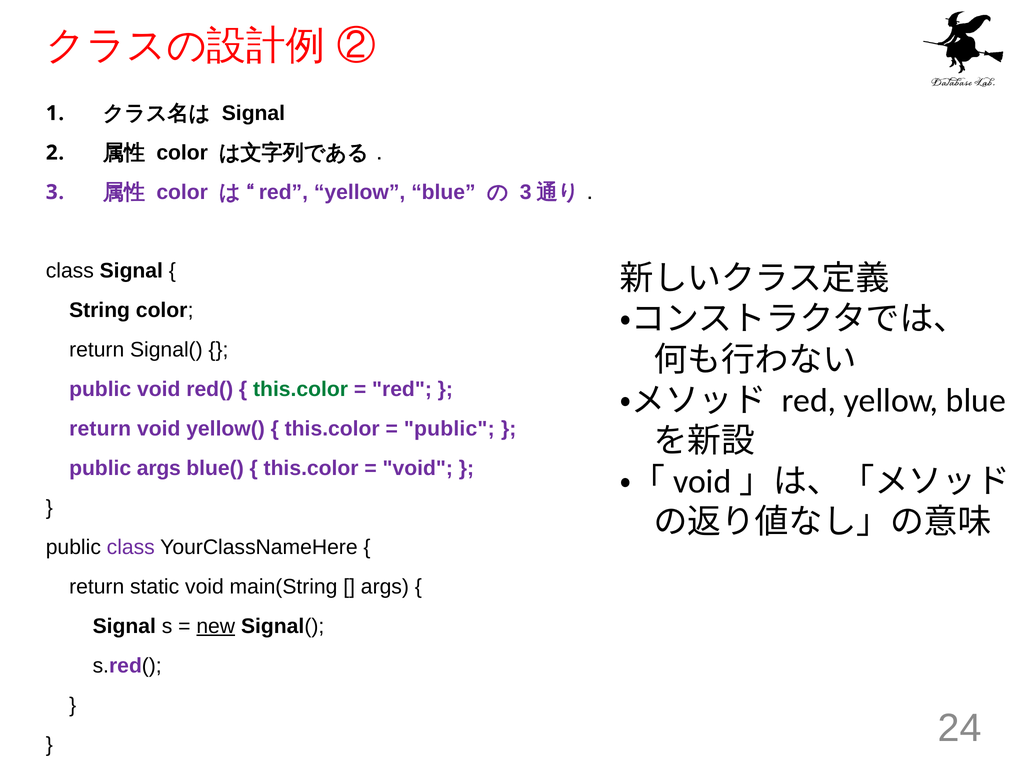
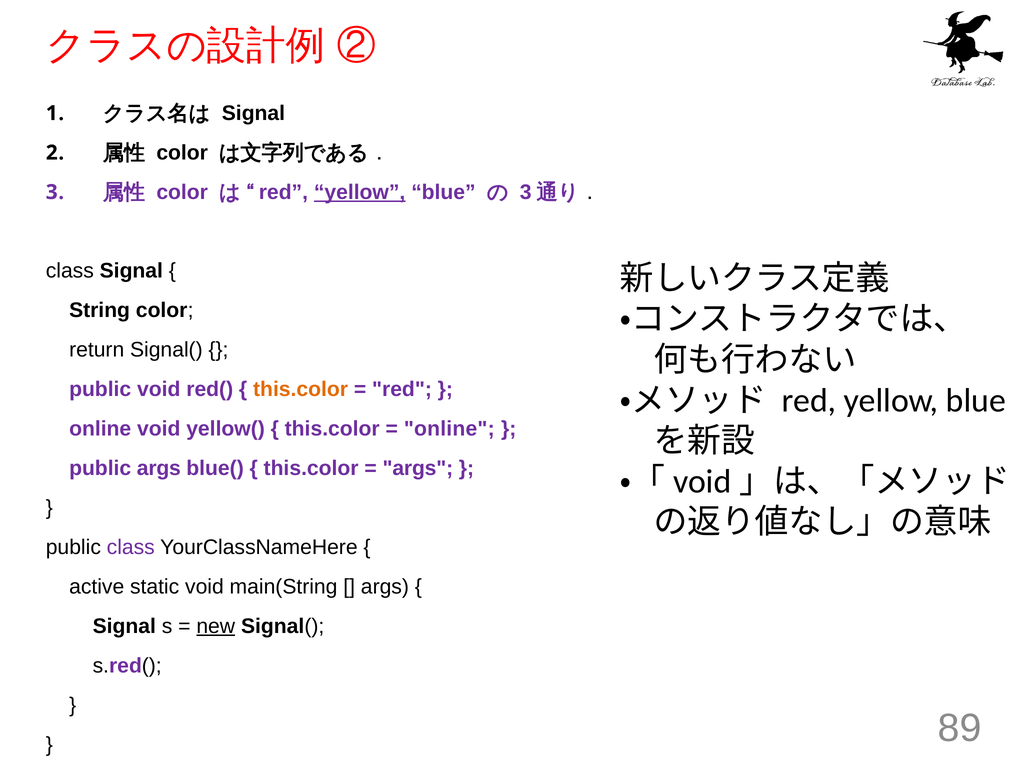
yellow underline: none -> present (360, 192)
this.color colour: green -> orange (301, 389)
return: return -> online (100, 429)
public: public -> online (449, 429)
void: void -> args (418, 468)
return: return -> active (97, 586)
24: 24 -> 89 (960, 728)
